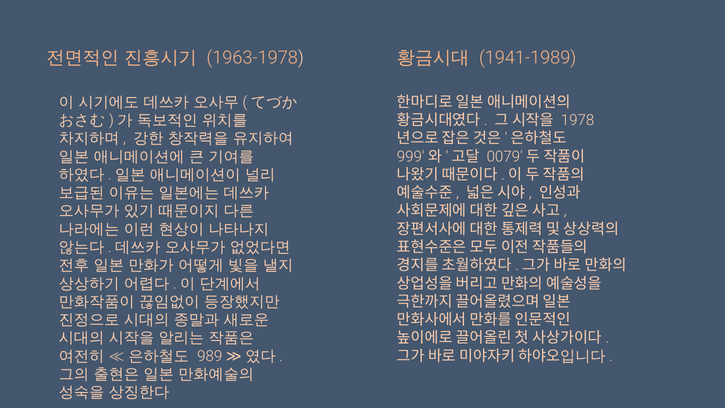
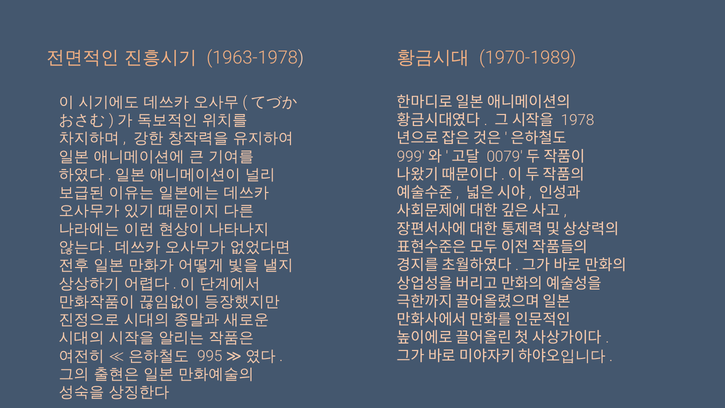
1941-1989: 1941-1989 -> 1970-1989 (528, 58)
989: 989 -> 995 (210, 356)
